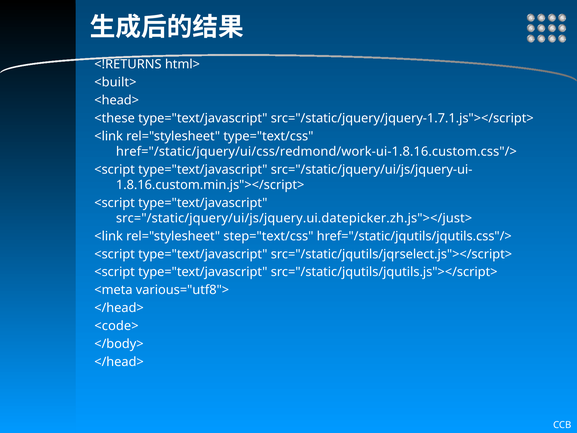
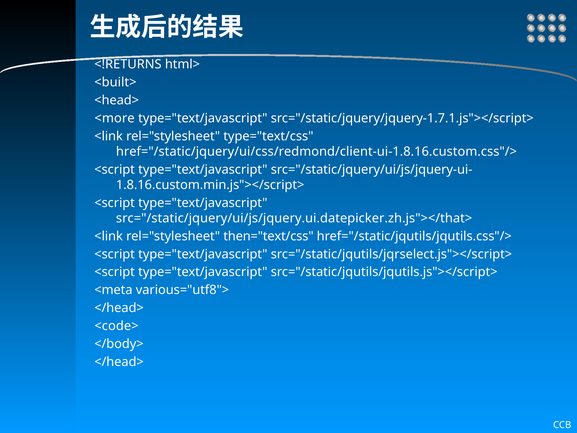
<these: <these -> <more (115, 118)
href="/static/jquery/ui/css/redmond/work-ui-1.8.16.custom.css"/>: href="/static/jquery/ui/css/redmond/work-ui-1.8.16.custom.css"/> -> href="/static/jquery/ui/css/redmond/client-ui-1.8.16.custom.css"/> (316, 151)
src="/static/jquery/ui/js/jquery.ui.datepicker.zh.js"></just>: src="/static/jquery/ui/js/jquery.ui.datepicker.zh.js"></just> -> src="/static/jquery/ui/js/jquery.ui.datepicker.zh.js"></that> (294, 218)
step="text/css: step="text/css -> then="text/css (268, 236)
